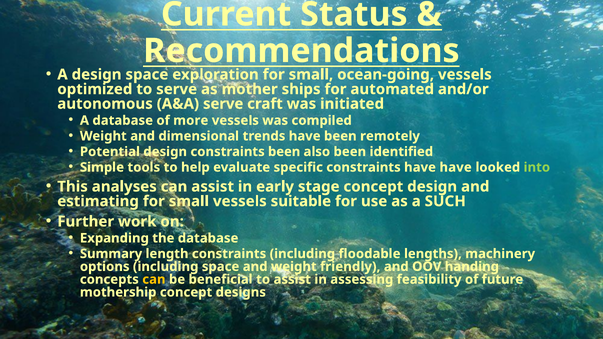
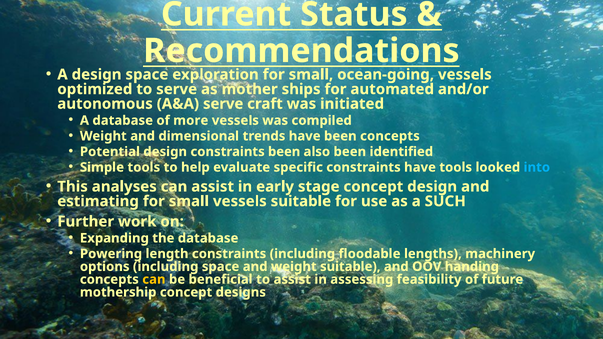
been remotely: remotely -> concepts (390, 136)
have have: have -> tools (456, 167)
into colour: light green -> light blue (537, 167)
Summary: Summary -> Powering (111, 254)
weight friendly: friendly -> suitable (350, 267)
